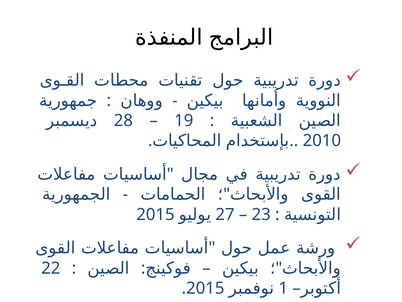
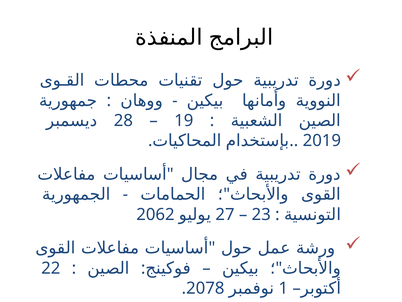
2010: 2010 -> 2019 (322, 141)
2015: 2015 -> 2062 (155, 214)
2015: 2015 -> 2078 (205, 288)
